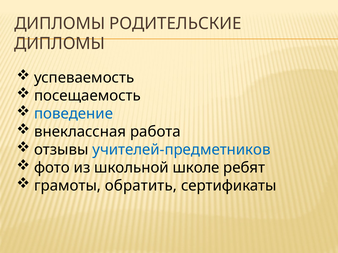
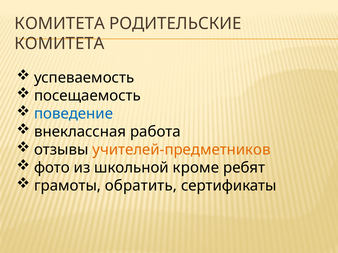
ДИПЛОМЫ: ДИПЛОМЫ -> КОМИТЕТА (60, 23)
ДИПЛОМЫ: ДИПЛОМЫ -> КОМИТЕТА (59, 44)
учителей-предметников colour: blue -> orange (181, 150)
школе: школе -> кроме (196, 168)
